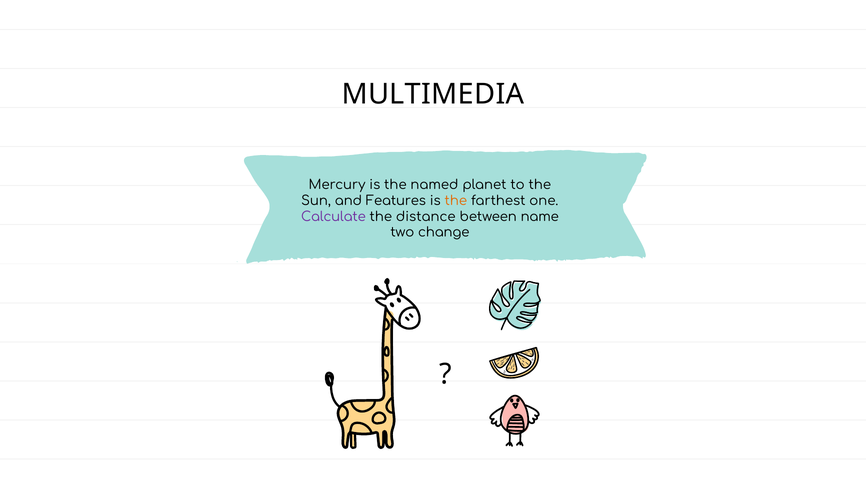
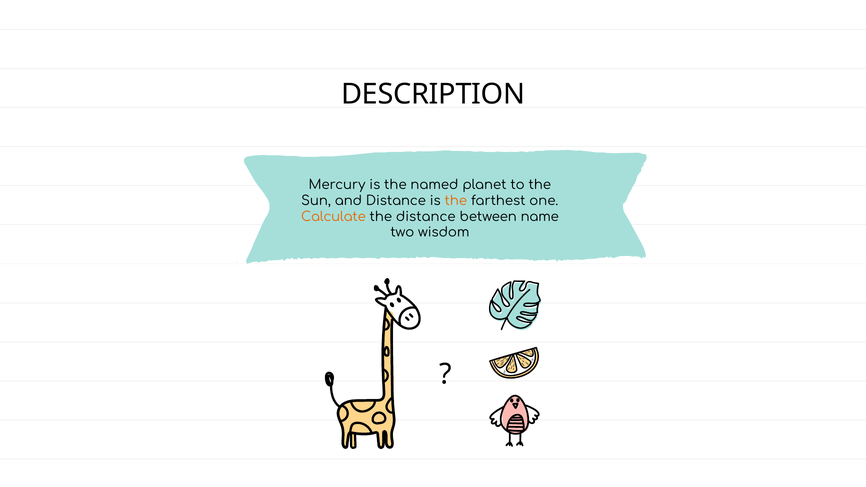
MULTIMEDIA: MULTIMEDIA -> DESCRIPTION (433, 94)
and Features: Features -> Distance (396, 201)
Calculate colour: purple -> orange (333, 217)
change: change -> wisdom (444, 233)
